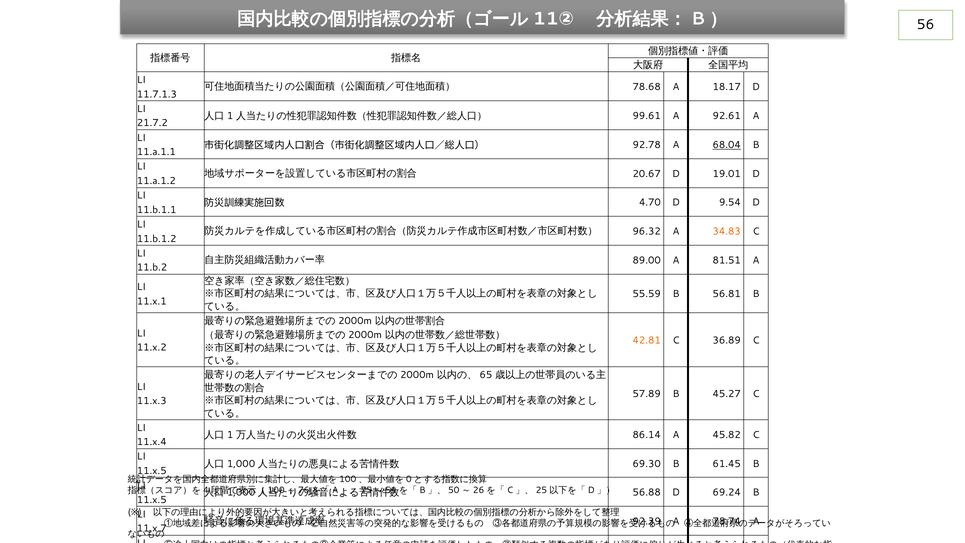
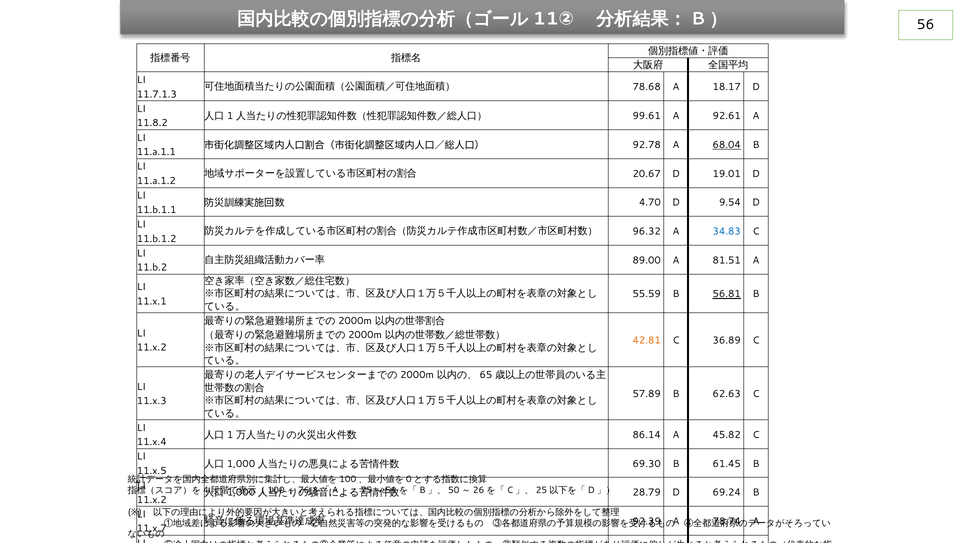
21.7.2: 21.7.2 -> 11.8.2 (152, 123)
34.83 colour: orange -> blue (727, 231)
56.81 underline: none -> present (727, 294)
45.27: 45.27 -> 62.63 (727, 394)
56.88: 56.88 -> 28.79 (647, 492)
11.x.5: 11.x.5 -> 11.x.2 (152, 500)
